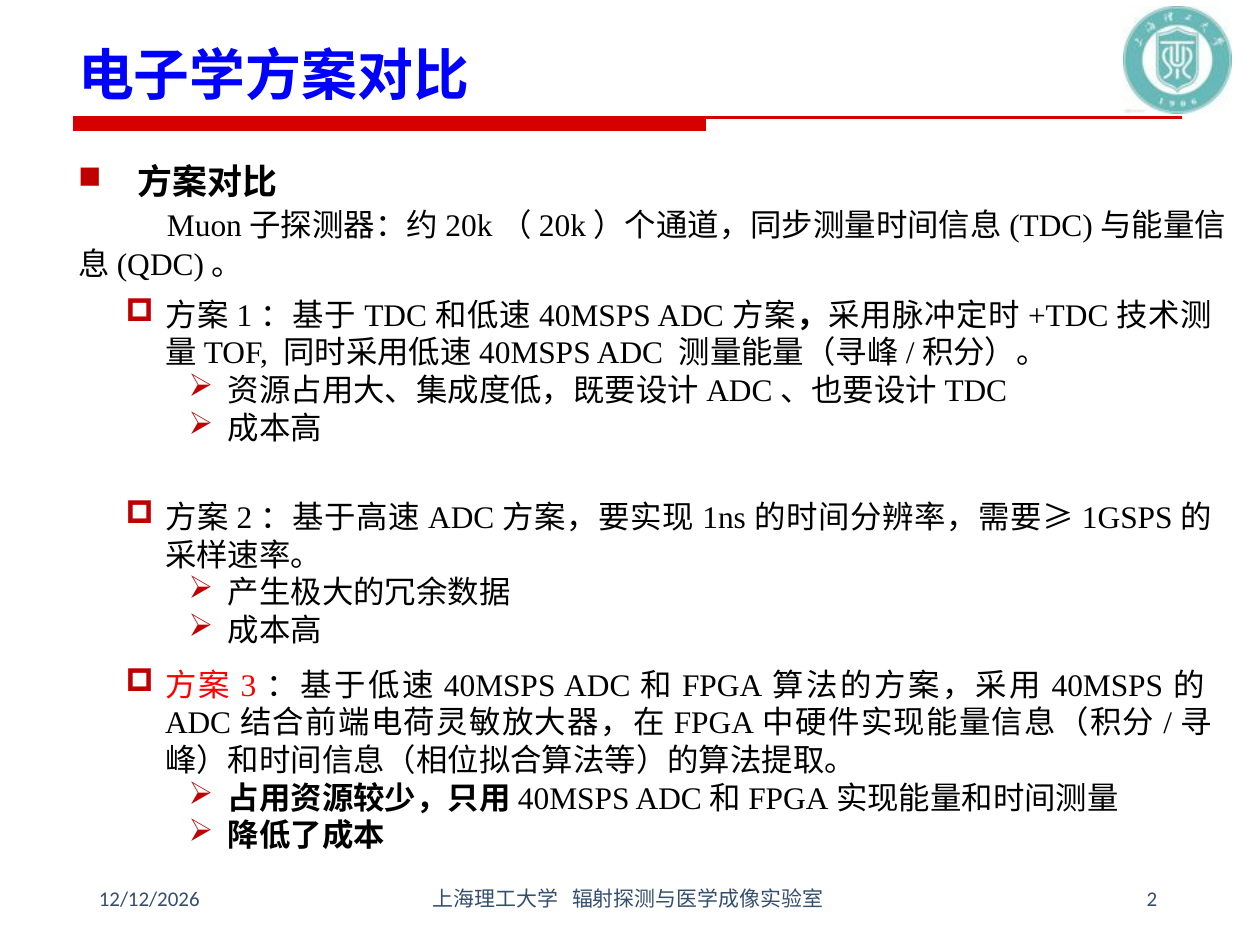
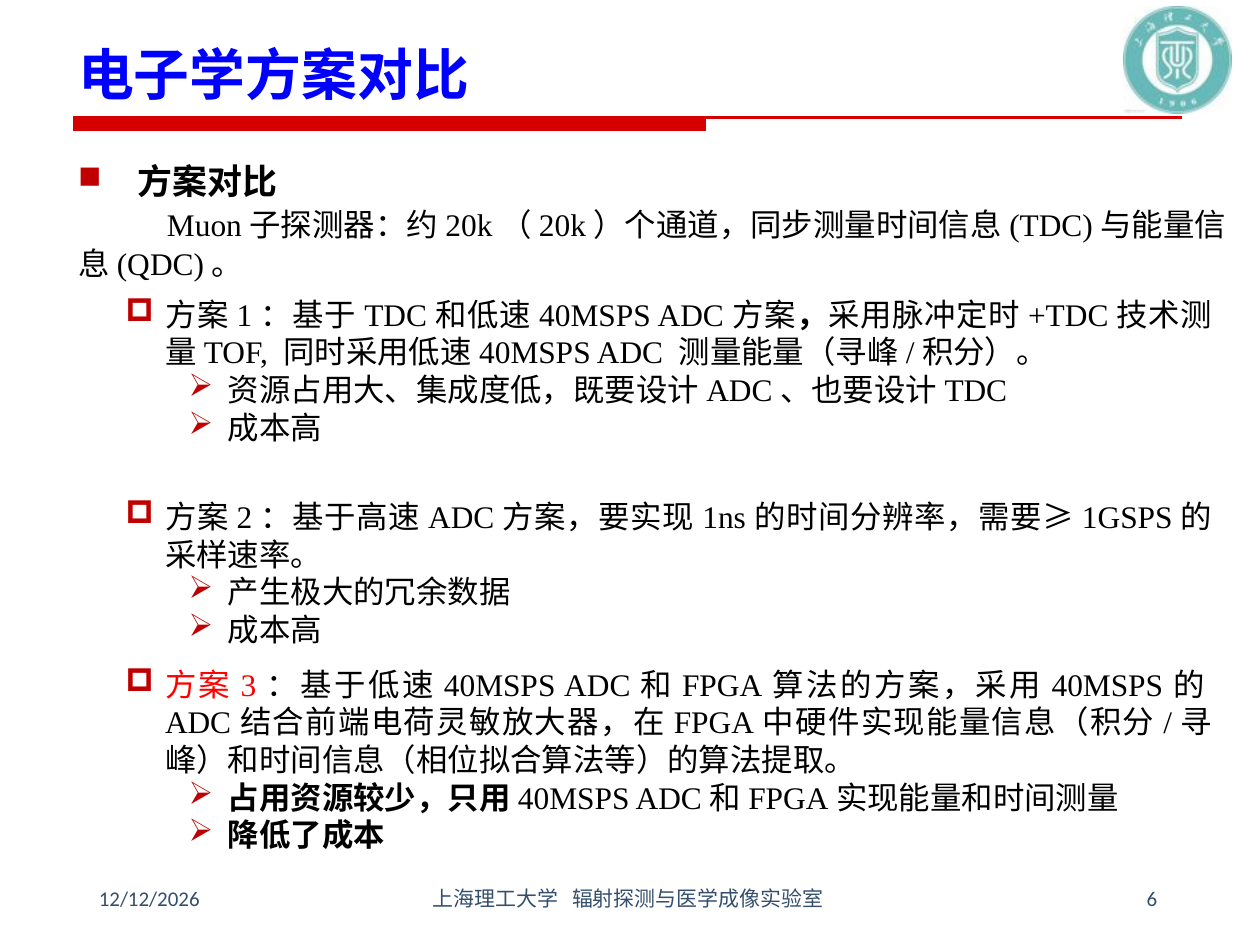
2: 2 -> 6 (1152, 899)
